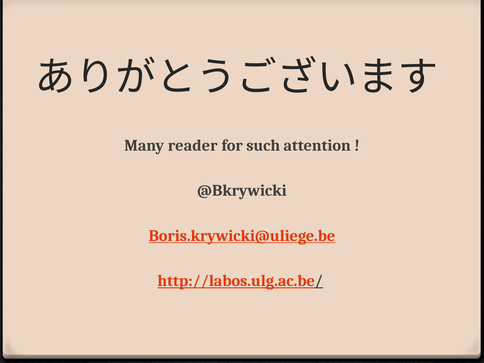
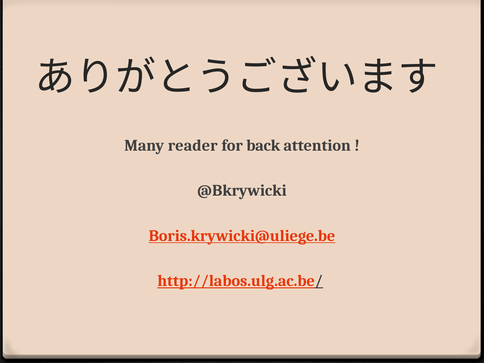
such: such -> back (263, 145)
